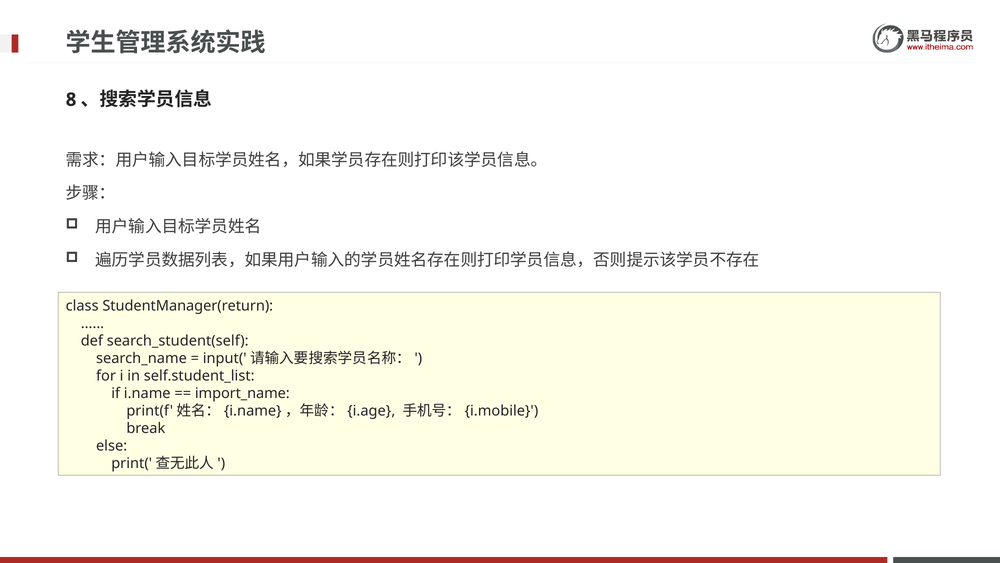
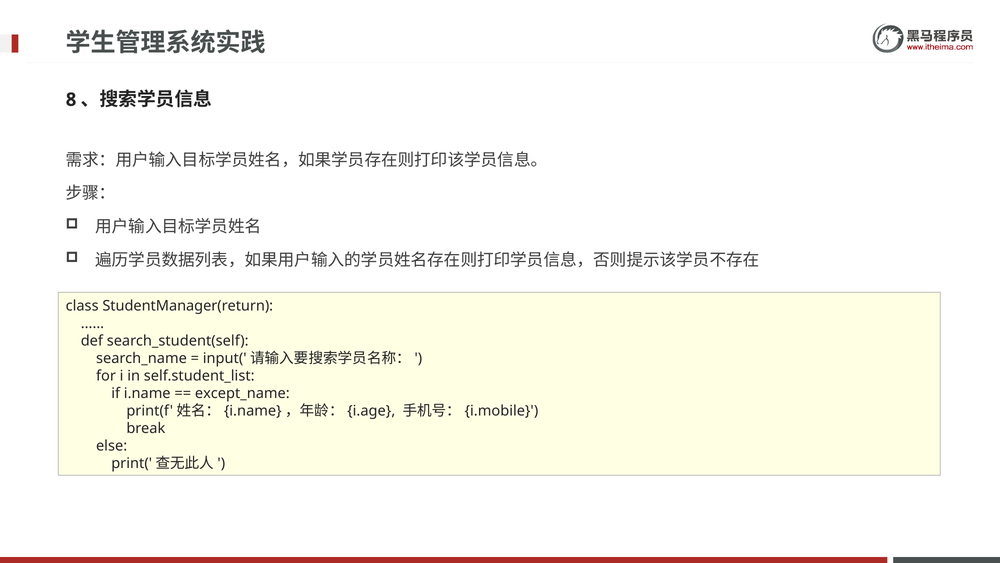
import_name: import_name -> except_name (242, 393)
